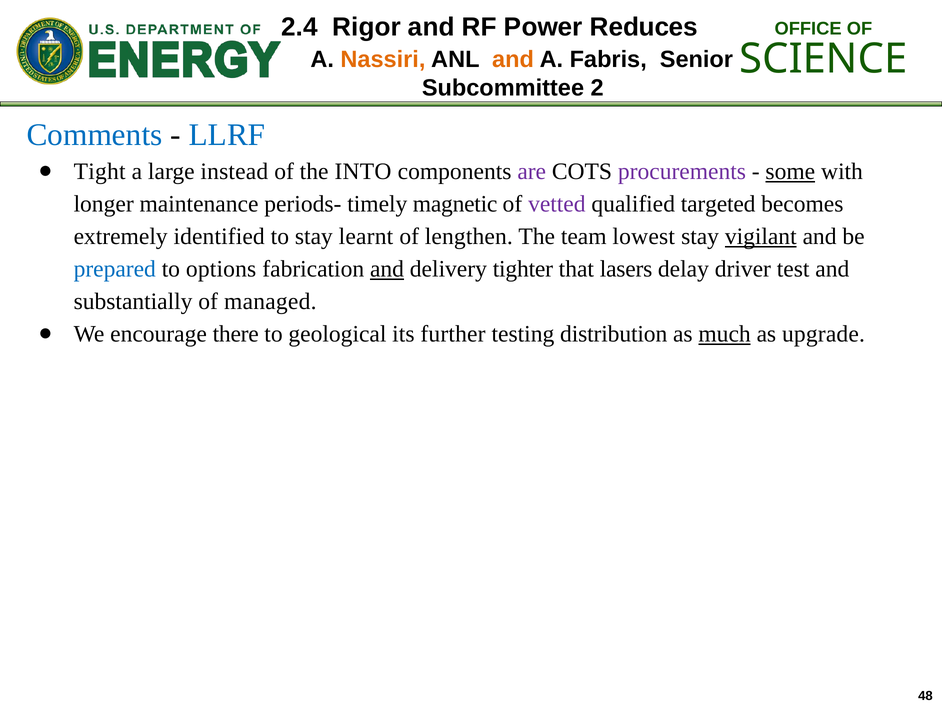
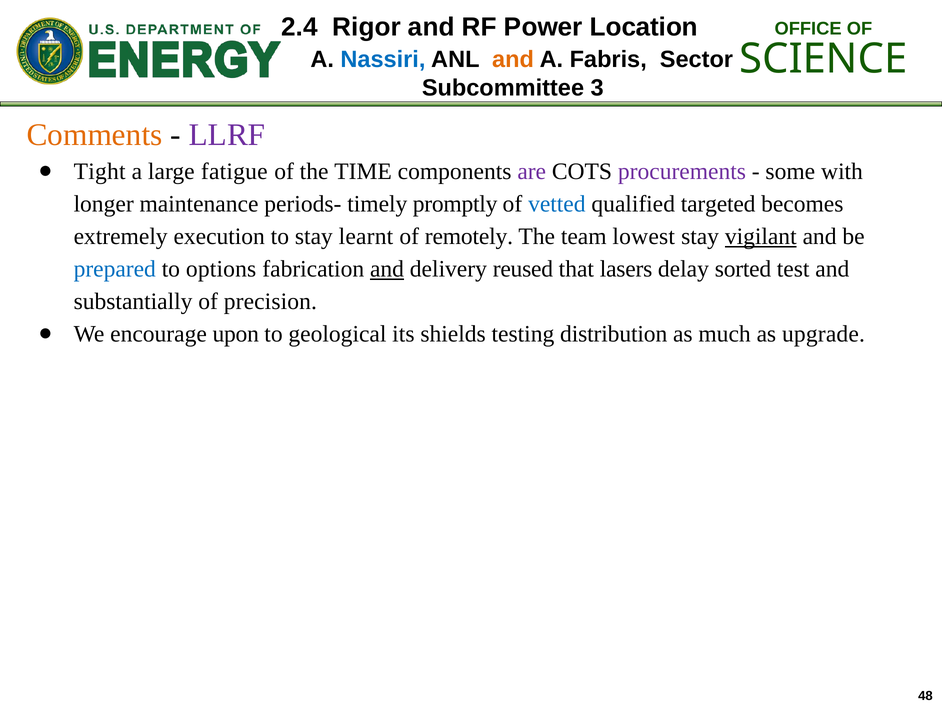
Reduces: Reduces -> Location (644, 27)
Nassiri colour: orange -> blue (383, 59)
Senior: Senior -> Sector (696, 59)
2: 2 -> 3 (597, 88)
Comments colour: blue -> orange (95, 135)
LLRF colour: blue -> purple (227, 135)
instead: instead -> fatigue (234, 172)
INTO: INTO -> TIME (363, 172)
some underline: present -> none (790, 172)
magnetic: magnetic -> promptly (455, 204)
vetted colour: purple -> blue (557, 204)
identified: identified -> execution (219, 236)
lengthen: lengthen -> remotely (469, 236)
tighter: tighter -> reused (523, 269)
driver: driver -> sorted (743, 269)
managed: managed -> precision (270, 301)
there: there -> upon (236, 334)
further: further -> shields (453, 334)
much underline: present -> none (725, 334)
